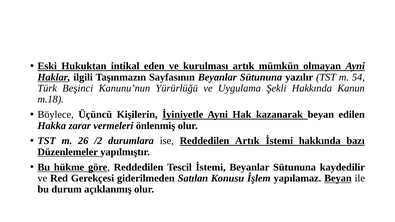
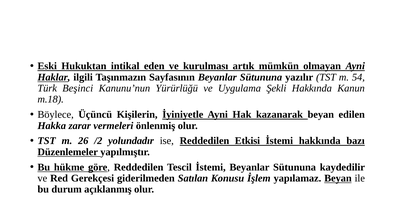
durumlara: durumlara -> yolundadır (131, 141)
Reddedilen Artık: Artık -> Etkisi (247, 141)
